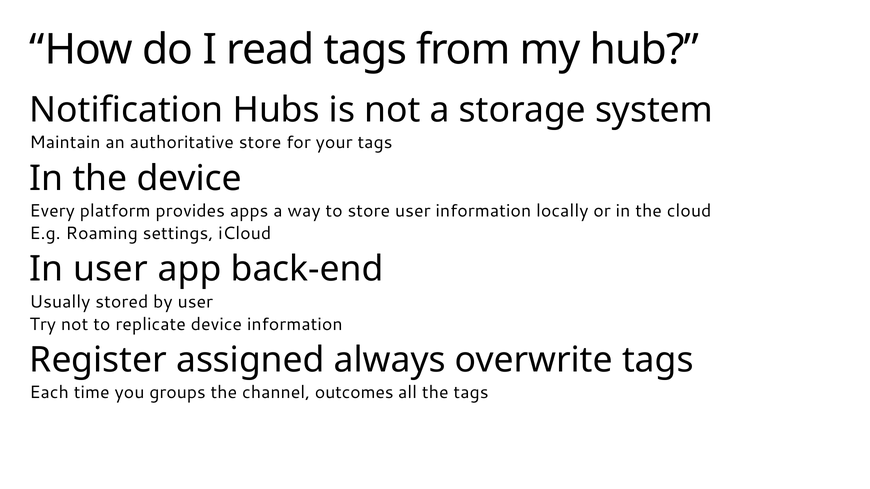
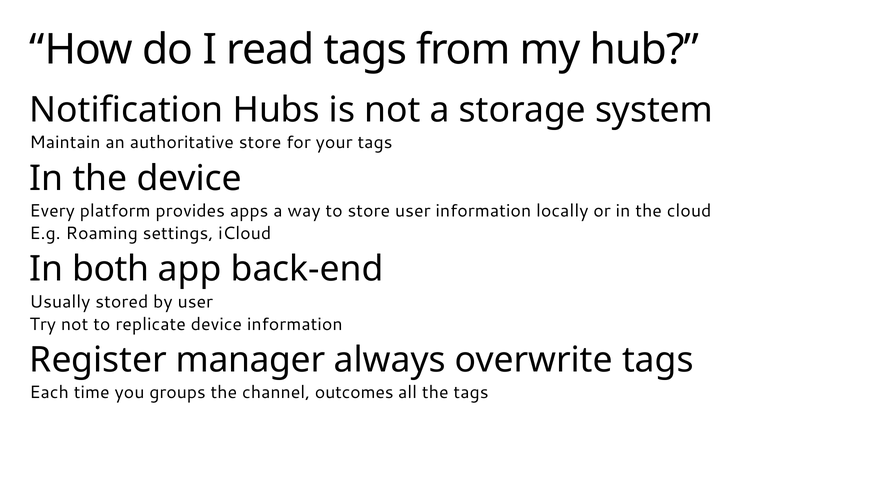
In user: user -> both (111, 269)
assigned: assigned -> manager (250, 360)
